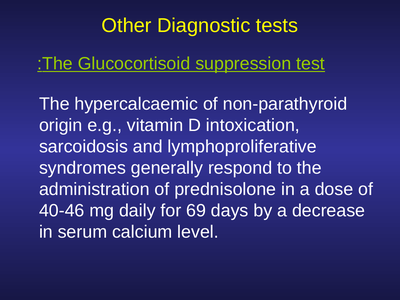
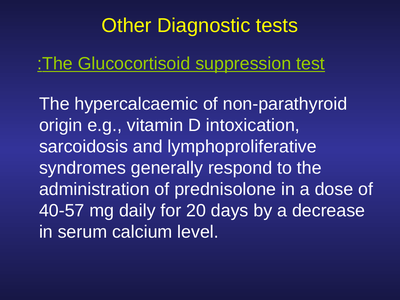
40-46: 40-46 -> 40-57 (62, 211)
69: 69 -> 20 (196, 211)
